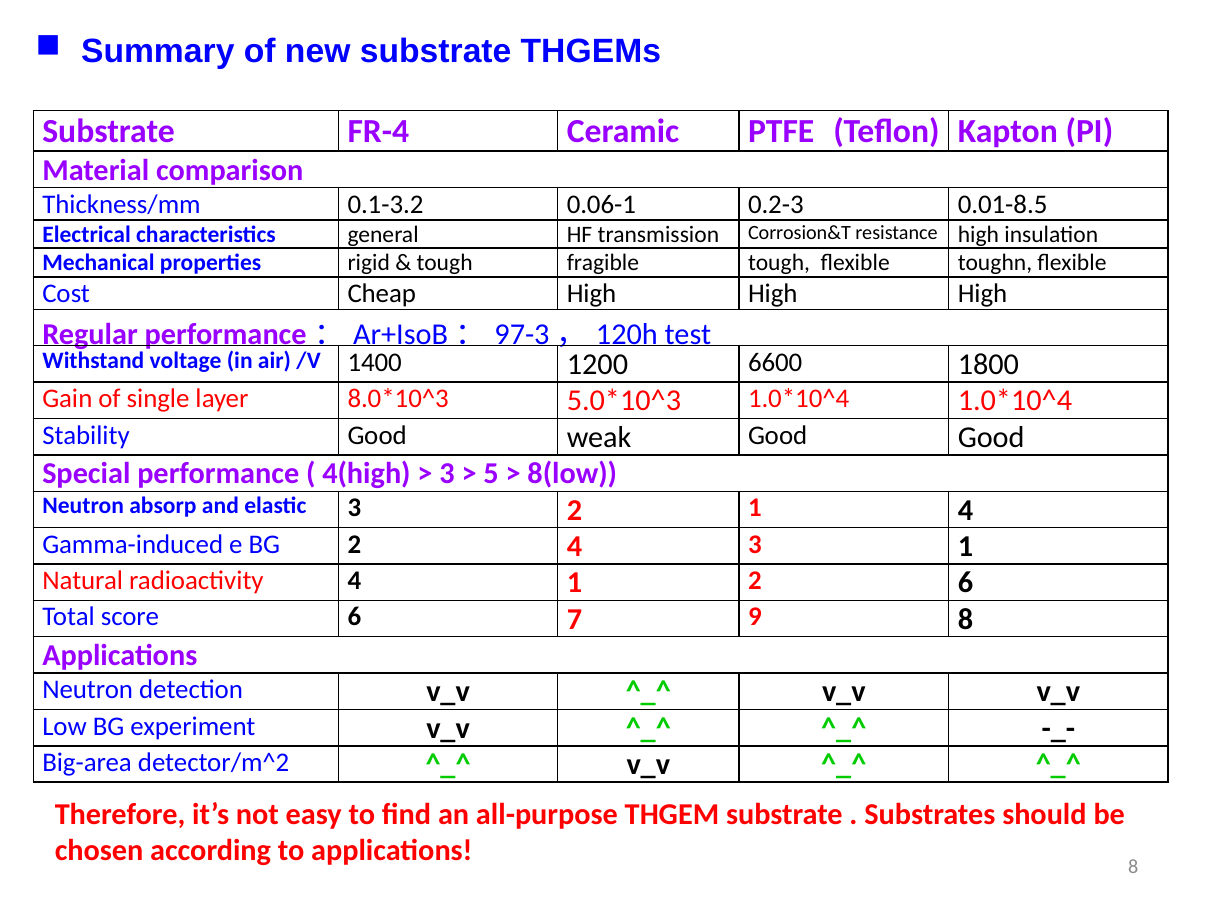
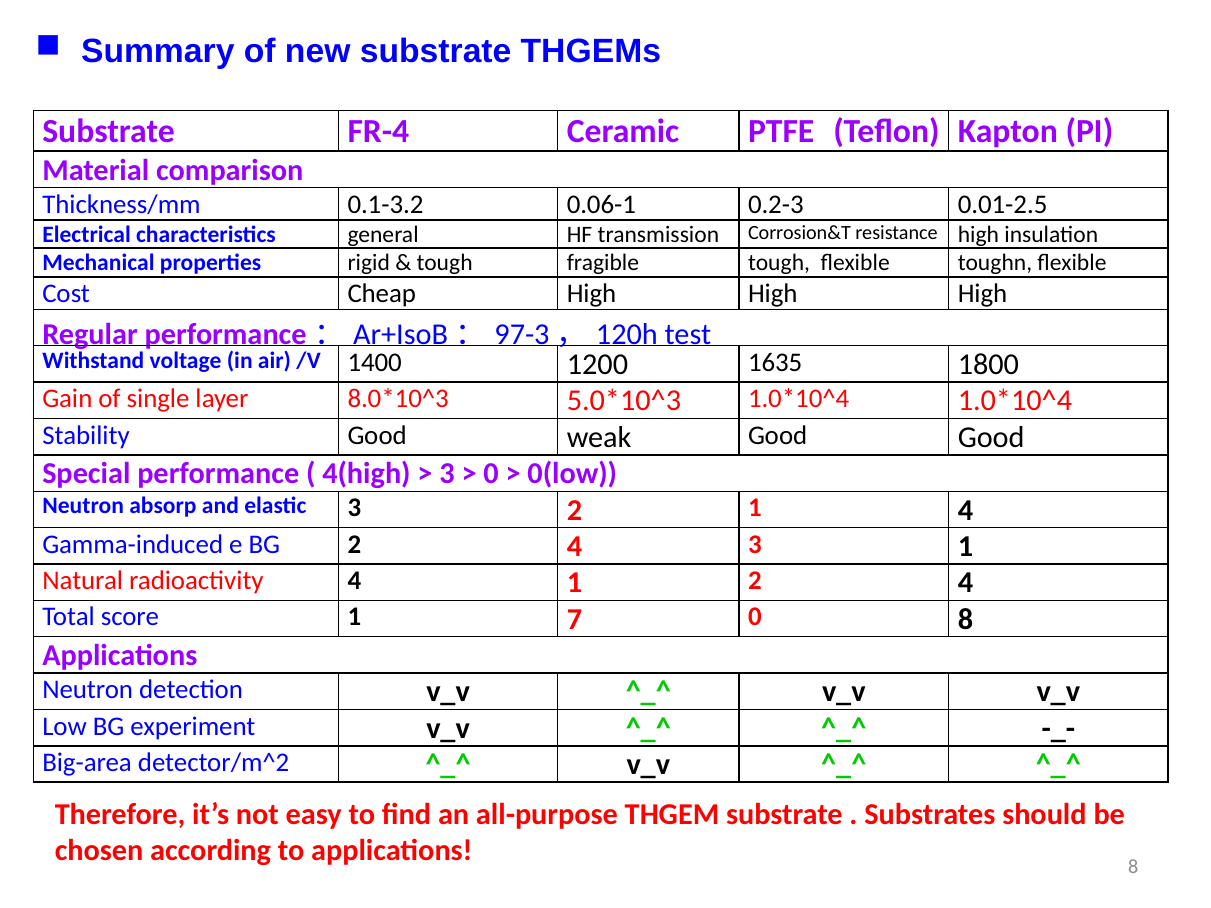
0.01-8.5: 0.01-8.5 -> 0.01-2.5 (1003, 204)
6600: 6600 -> 1635 (775, 363)
5: 5 -> 0 (491, 474)
8(low: 8(low -> 0(low (572, 474)
1 2 6: 6 -> 4 (965, 583)
score 6: 6 -> 1 (354, 617)
7 9: 9 -> 0 (755, 617)
